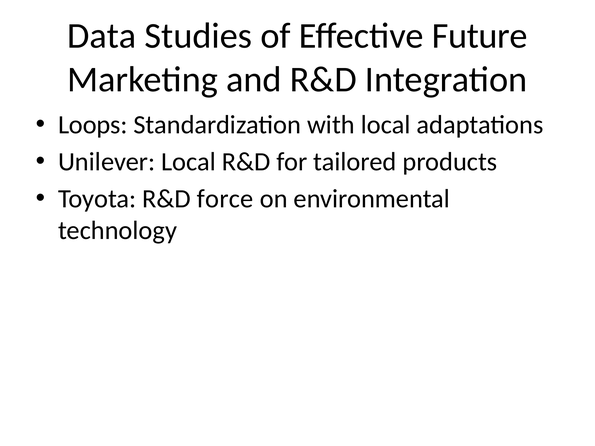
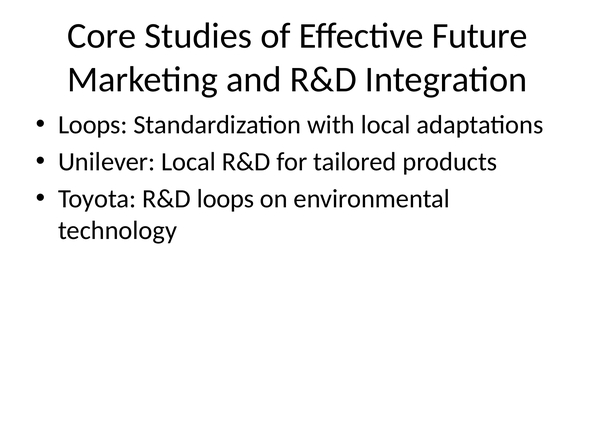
Data: Data -> Core (102, 36)
R&D force: force -> loops (225, 199)
